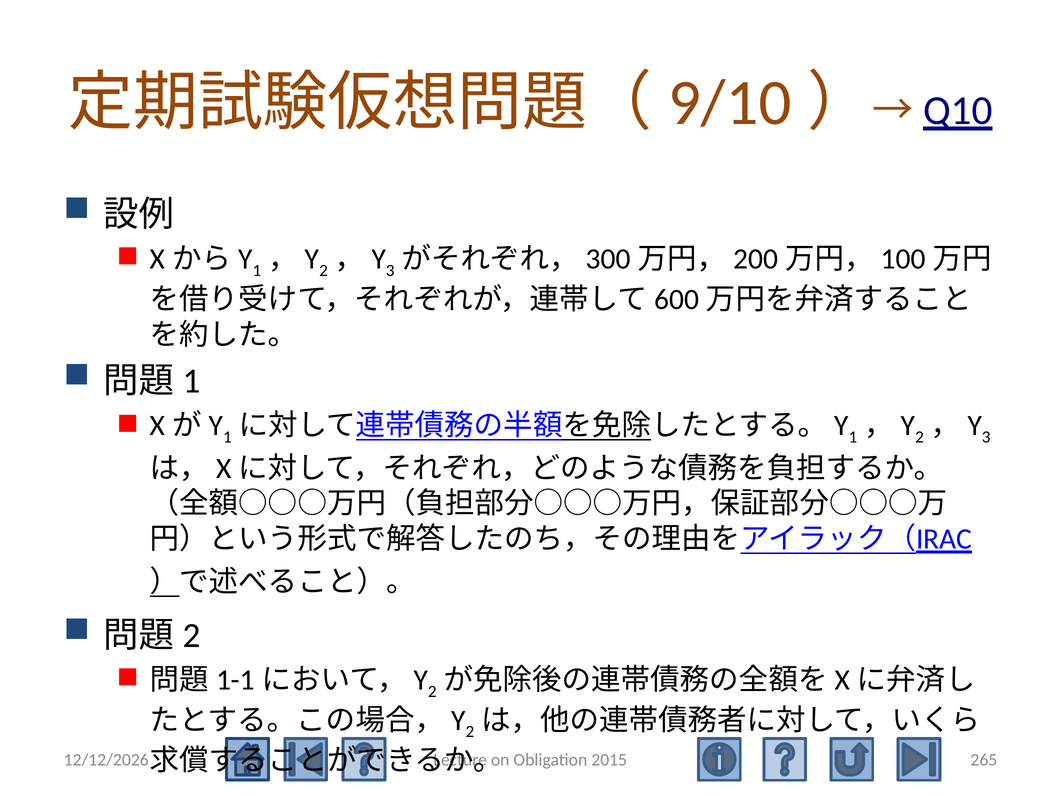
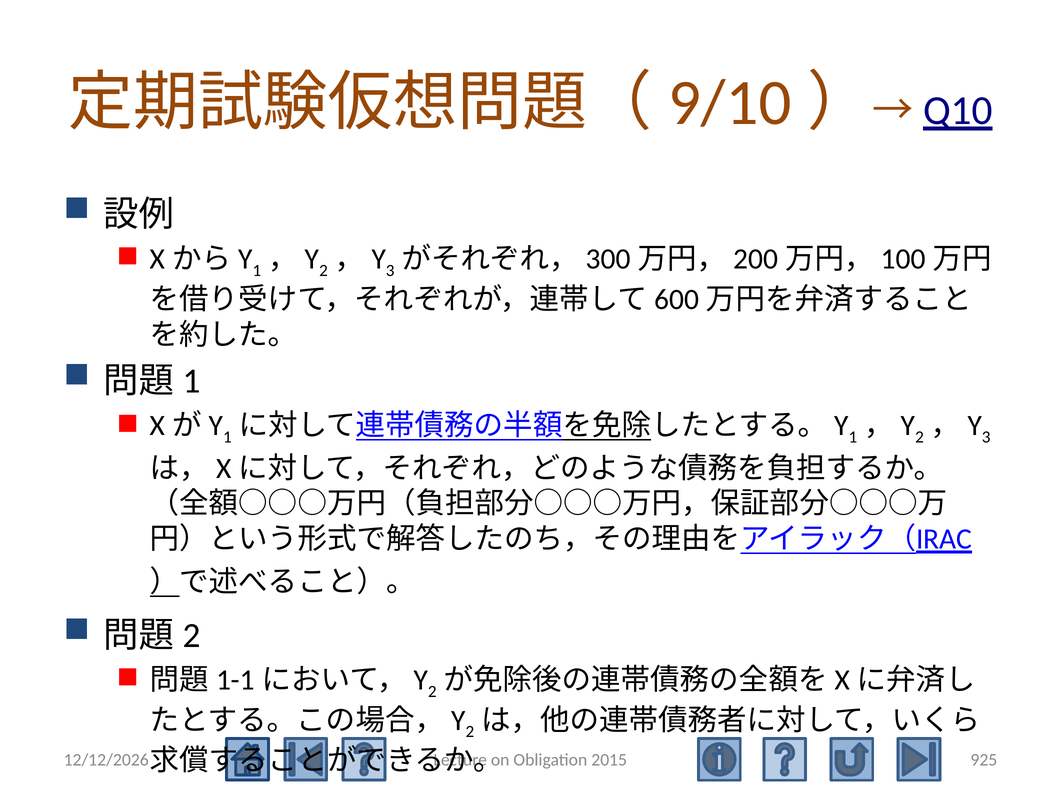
265: 265 -> 925 (984, 760)
